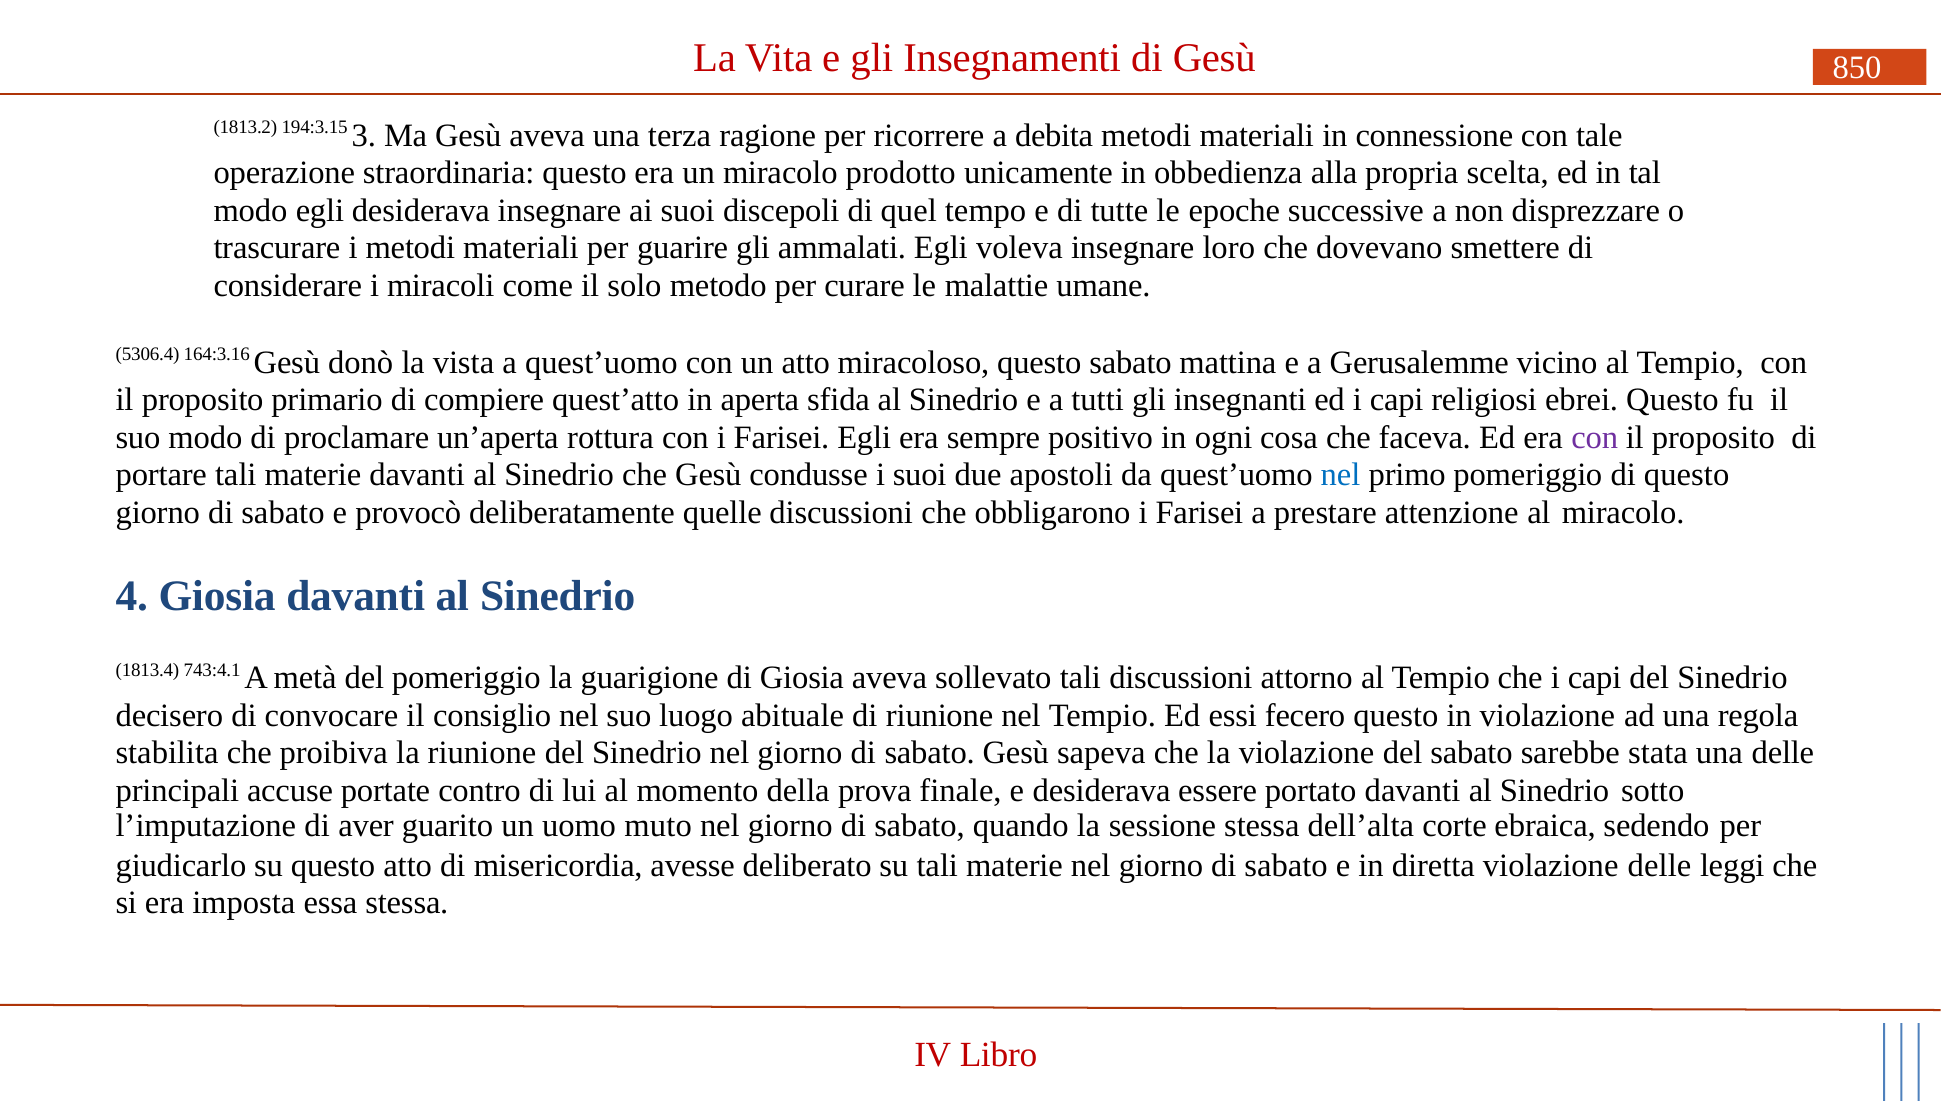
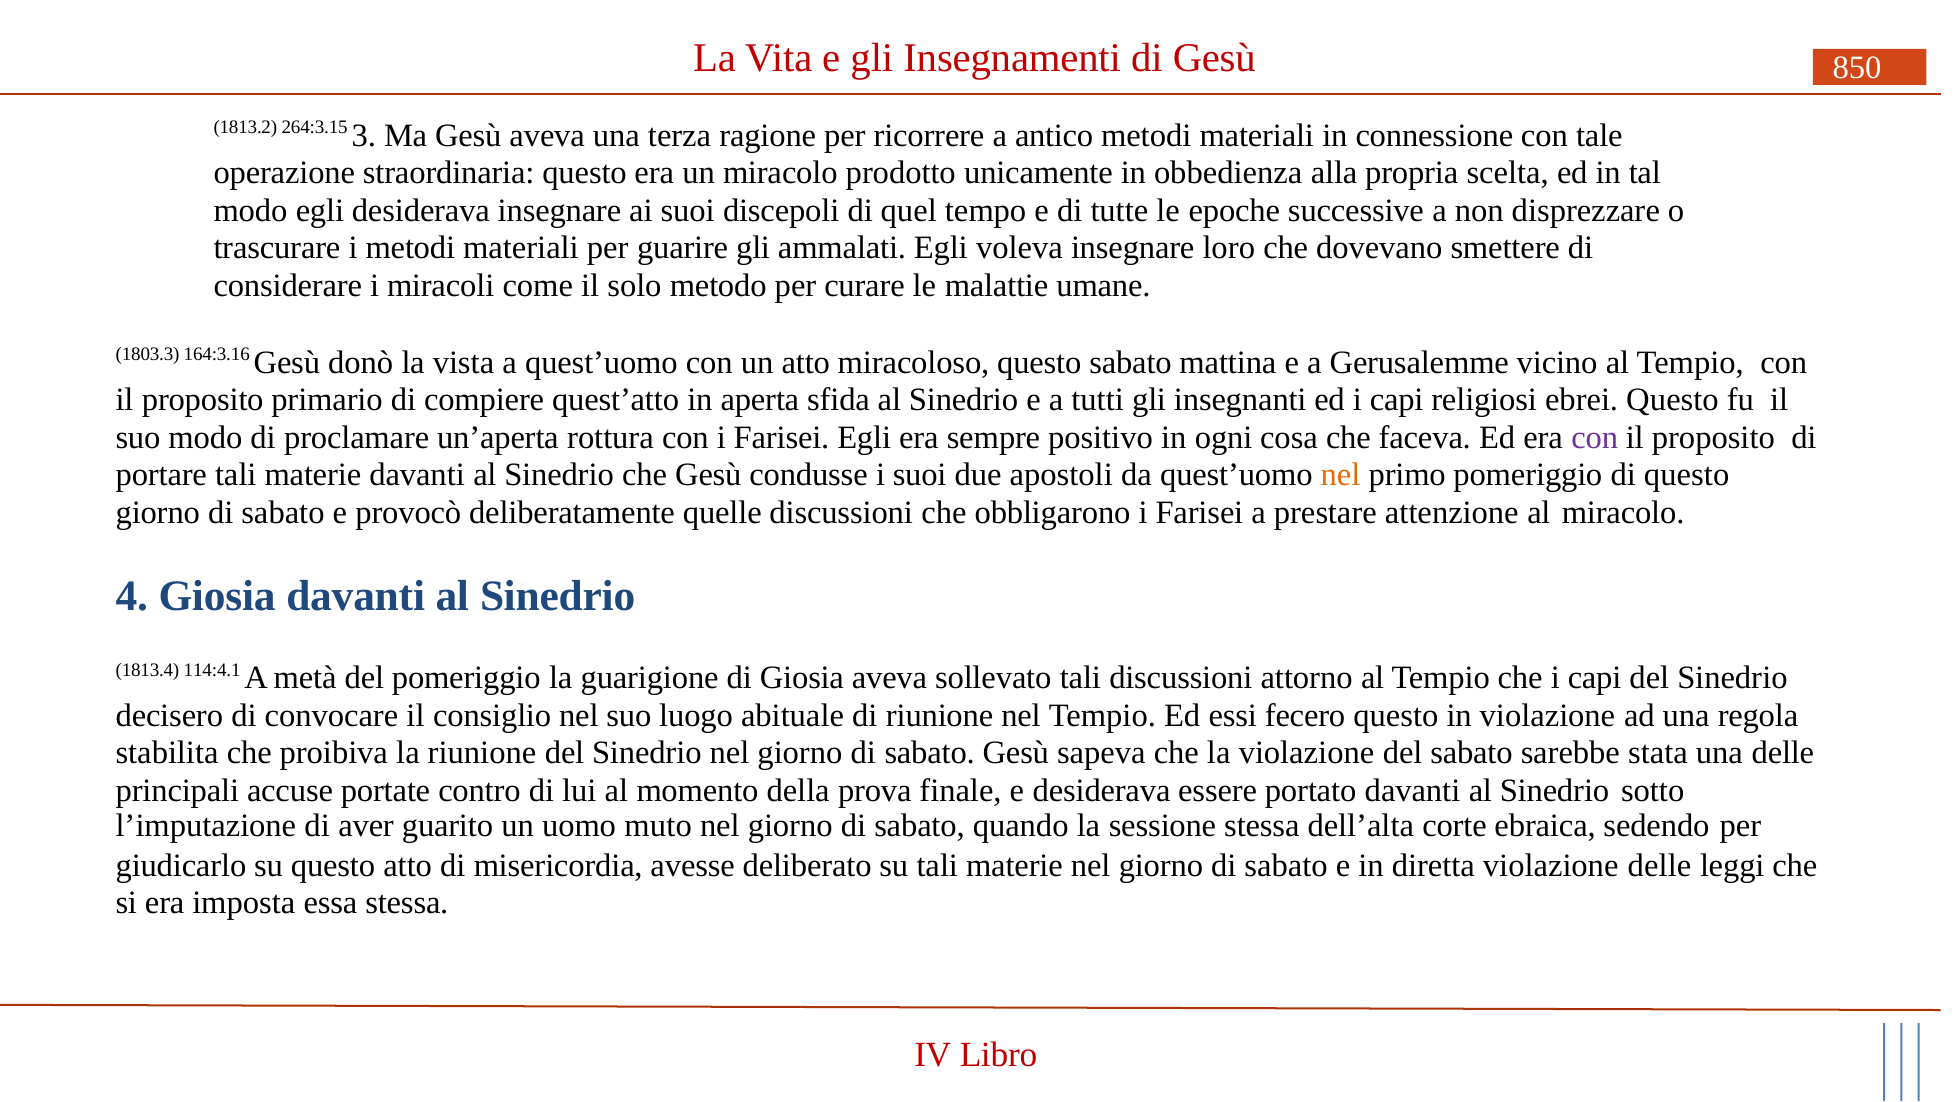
194:3.15: 194:3.15 -> 264:3.15 (315, 127)
debita: debita -> antico (1054, 135)
5306.4: 5306.4 -> 1803.3 (148, 355)
nel colour: blue -> orange (1341, 475)
743:4.1: 743:4.1 -> 114:4.1 (212, 670)
